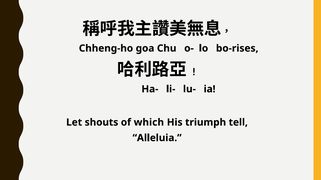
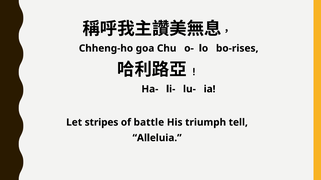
shouts: shouts -> stripes (102, 123)
which: which -> battle (149, 123)
